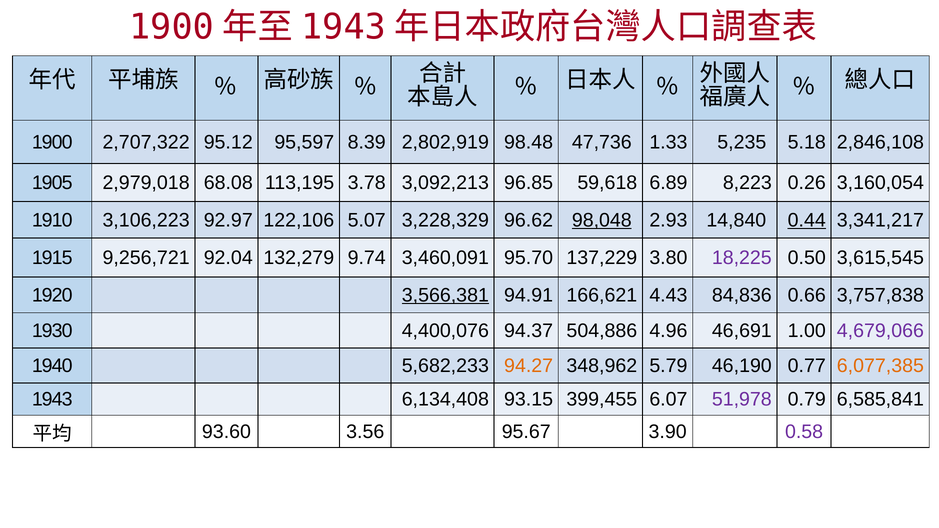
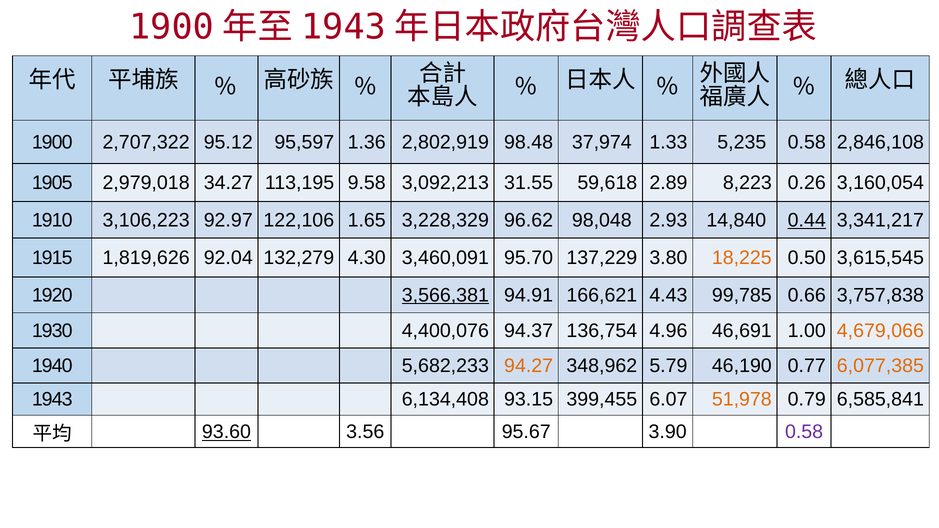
8.39: 8.39 -> 1.36 (367, 142)
47,736: 47,736 -> 37,974 (602, 142)
5,235 5.18: 5.18 -> 0.58 (807, 142)
68.08: 68.08 -> 34.27 (228, 183)
3.78: 3.78 -> 9.58 (367, 183)
96.85: 96.85 -> 31.55 (529, 183)
6.89: 6.89 -> 2.89 (668, 183)
5.07: 5.07 -> 1.65 (367, 220)
98,048 underline: present -> none (602, 220)
9,256,721: 9,256,721 -> 1,819,626 (146, 258)
9.74: 9.74 -> 4.30 (367, 258)
18,225 colour: purple -> orange (742, 258)
84,836: 84,836 -> 99,785 (742, 295)
504,886: 504,886 -> 136,754 (602, 331)
4,679,066 colour: purple -> orange (880, 331)
51,978 colour: purple -> orange (742, 400)
93.60 underline: none -> present (226, 432)
